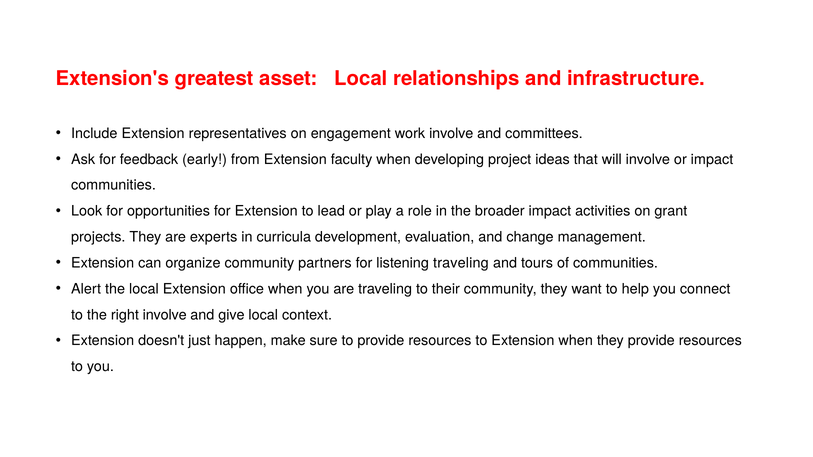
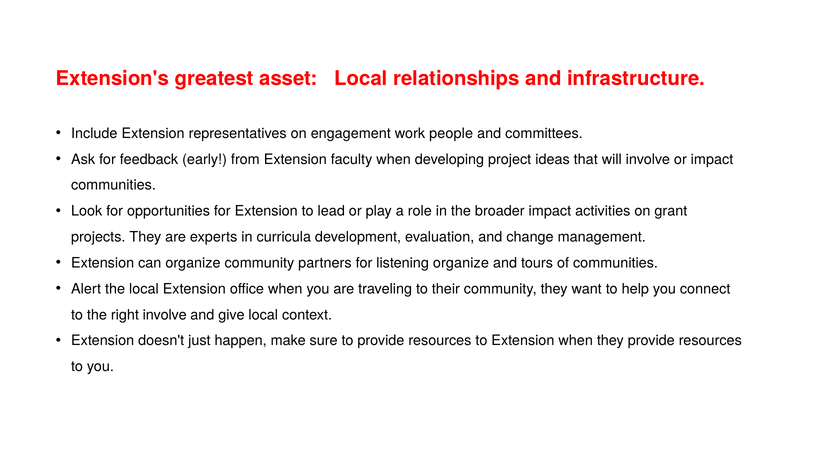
work involve: involve -> people (451, 134)
listening traveling: traveling -> organize (461, 263)
